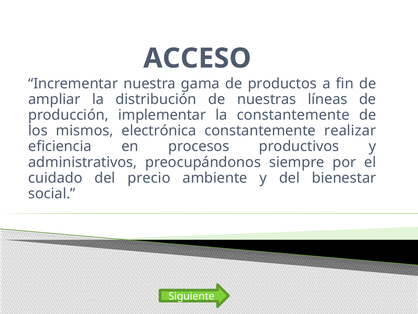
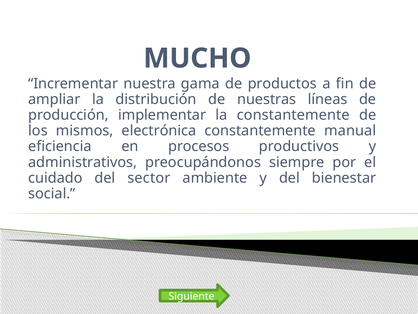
ACCESO: ACCESO -> MUCHO (197, 58)
realizar: realizar -> manual (350, 131)
precio: precio -> sector (149, 178)
